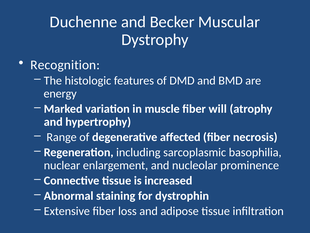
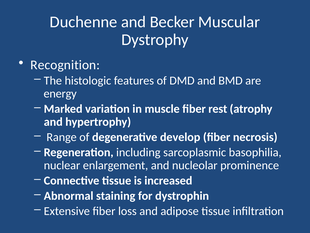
will: will -> rest (218, 109)
affected: affected -> develop (180, 137)
